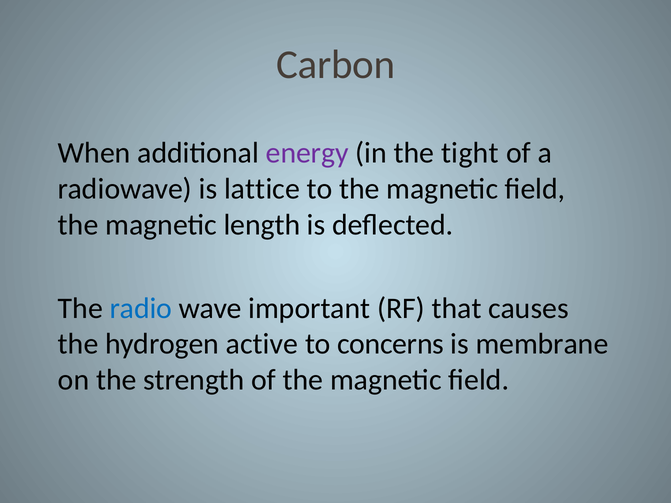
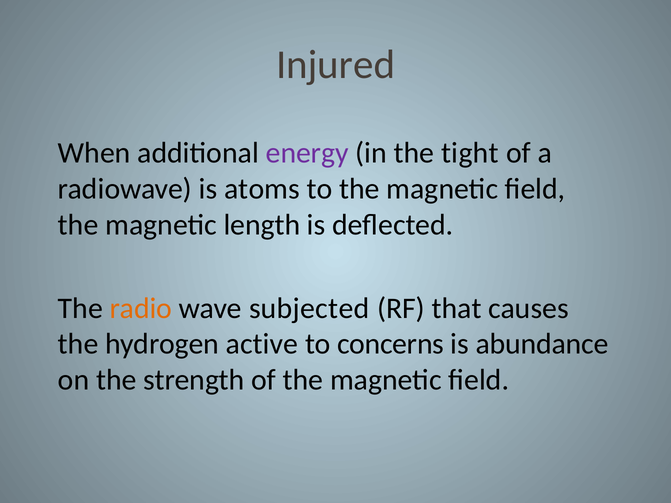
Carbon: Carbon -> Injured (336, 65)
lattice: lattice -> atoms (262, 189)
radio colour: blue -> orange (141, 308)
important: important -> subjected (309, 308)
membrane: membrane -> abundance (542, 344)
